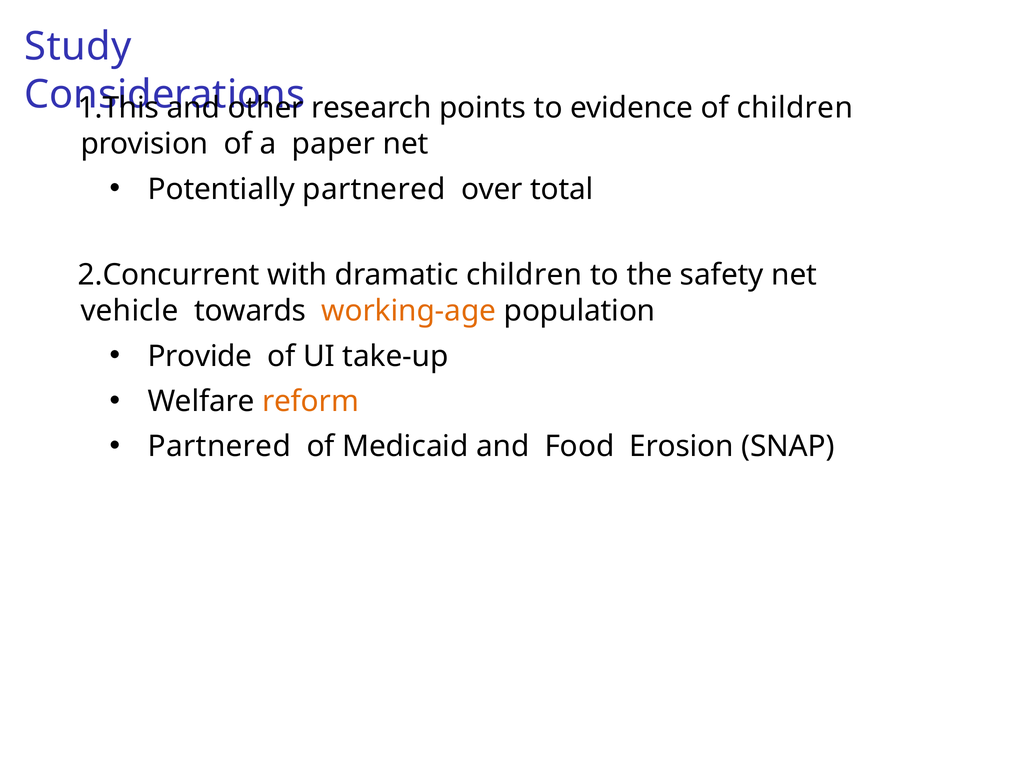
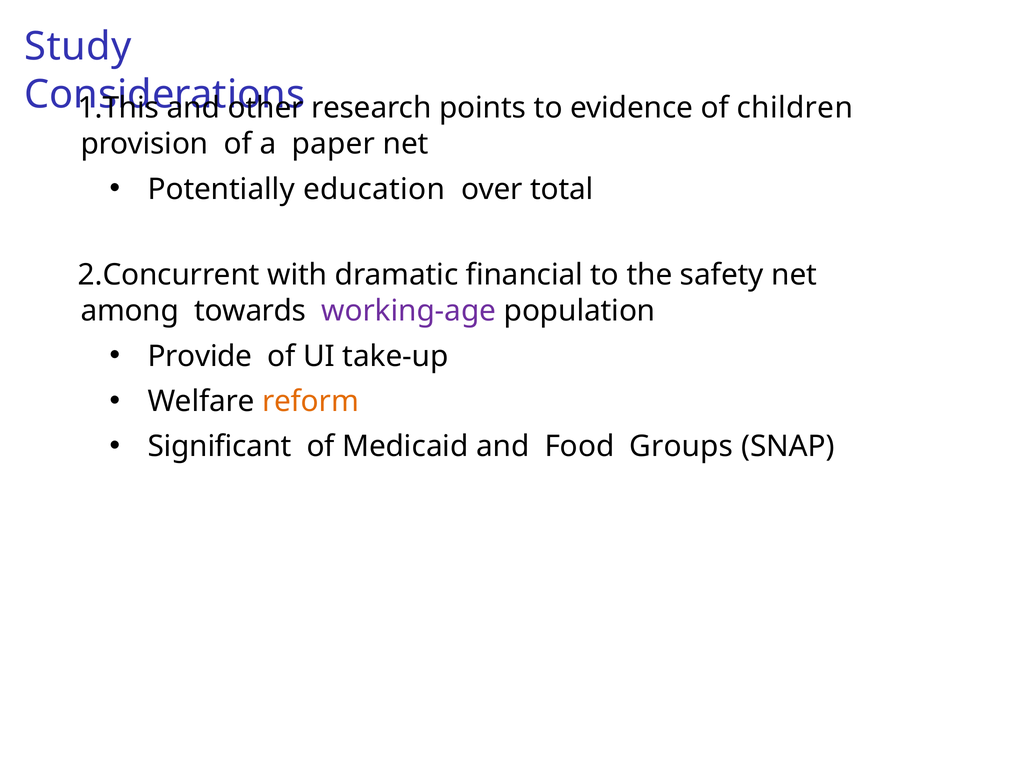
Potentially partnered: partnered -> education (374, 189)
dramatic children: children -> financial (524, 275)
vehicle: vehicle -> among (130, 311)
working-age colour: orange -> purple (409, 311)
Partnered: Partnered -> Significant (220, 446)
Erosion: Erosion -> Groups (681, 446)
